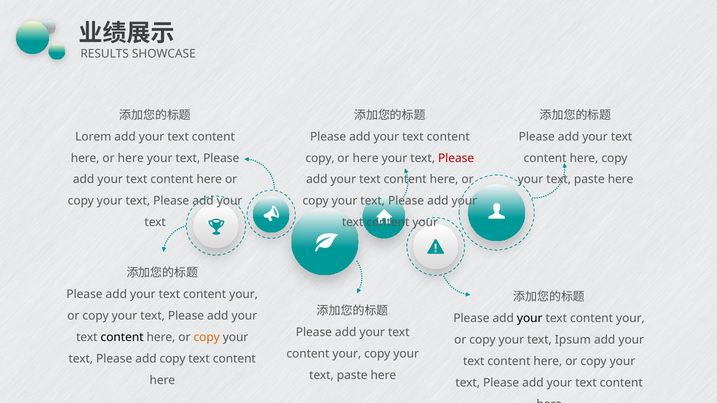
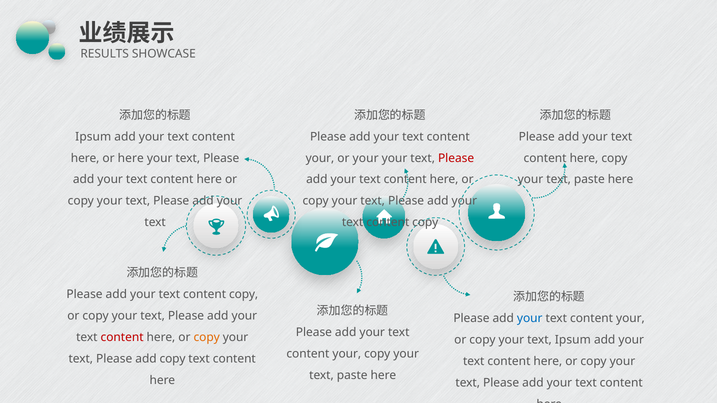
Lorem: Lorem -> Ipsum (93, 137)
copy: copy -> your (320, 158)
here: here -> your (366, 158)
your: your -> copy (425, 223)
your: your -> copy (244, 295)
your colour: black -> blue (530, 319)
content colour: black -> red (122, 338)
